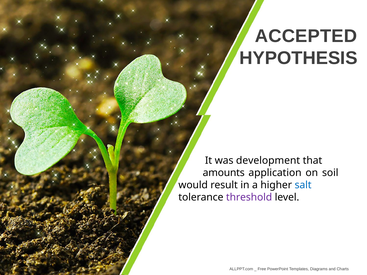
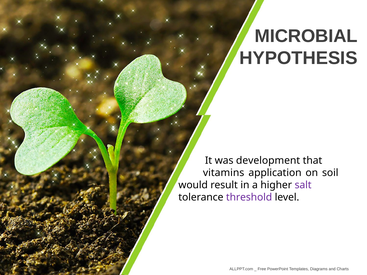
ACCEPTED: ACCEPTED -> MICROBIAL (306, 36)
amounts: amounts -> vitamins (224, 173)
salt colour: blue -> purple (303, 185)
